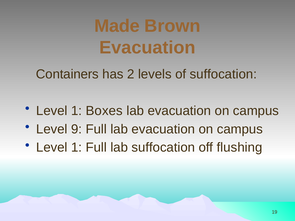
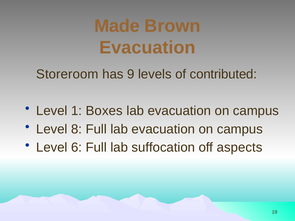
Containers: Containers -> Storeroom (67, 74)
2: 2 -> 9 (131, 74)
of suffocation: suffocation -> contributed (223, 74)
9: 9 -> 8 (77, 129)
1: 1 -> 6 (77, 148)
flushing: flushing -> aspects (240, 148)
